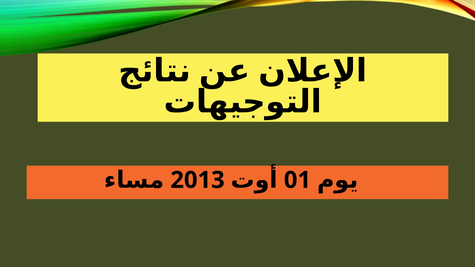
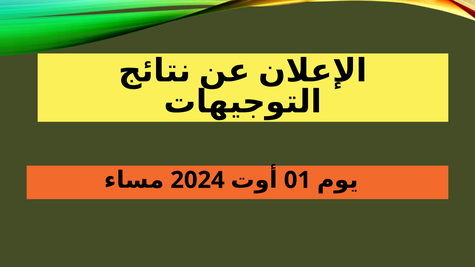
2013: 2013 -> 2024 (198, 180)
